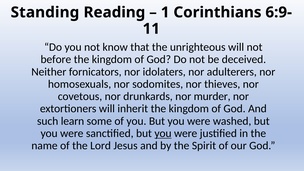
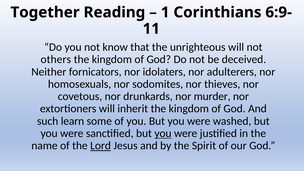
Standing: Standing -> Together (45, 12)
before: before -> others (56, 59)
Lord underline: none -> present (101, 146)
